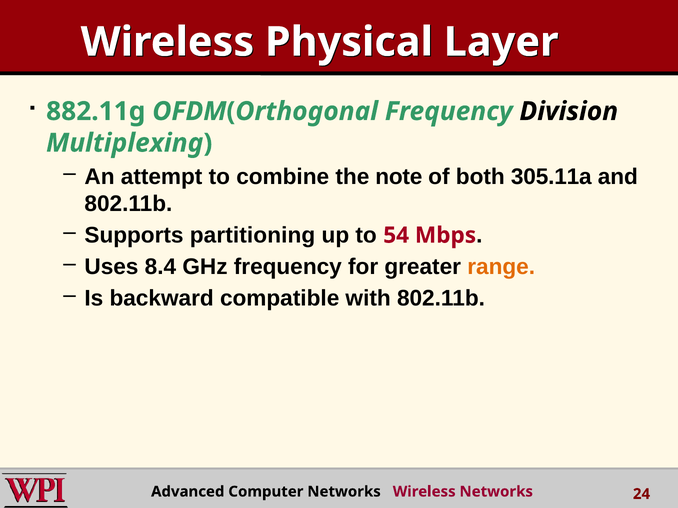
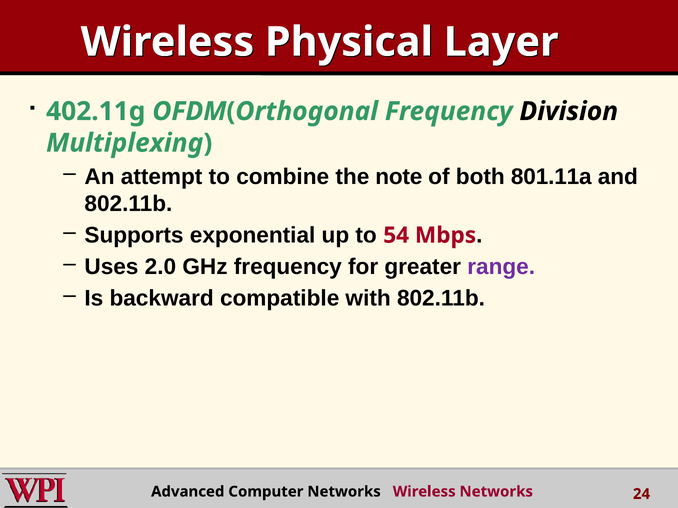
882.11g: 882.11g -> 402.11g (96, 111)
305.11a: 305.11a -> 801.11a (551, 177)
partitioning: partitioning -> exponential (253, 236)
8.4: 8.4 -> 2.0 (160, 267)
range colour: orange -> purple (501, 267)
